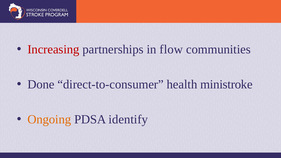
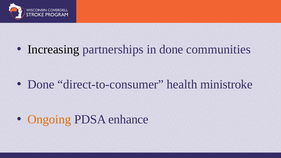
Increasing colour: red -> black (53, 49)
in flow: flow -> done (171, 49)
identify: identify -> enhance (128, 119)
